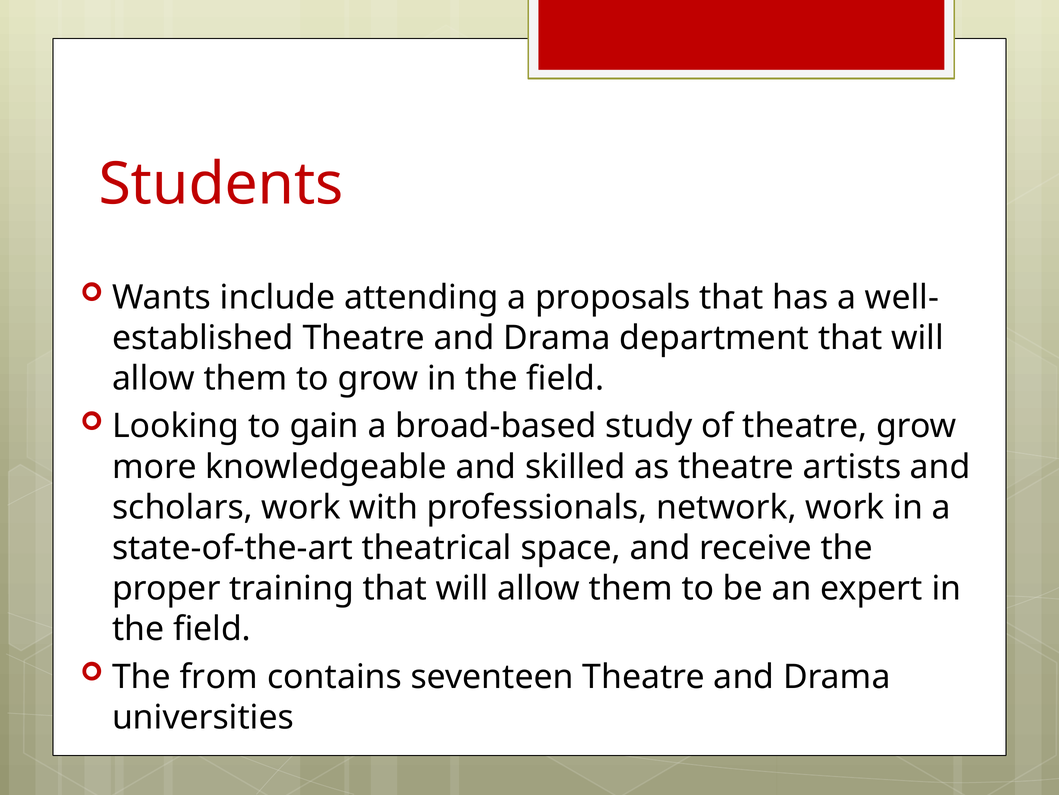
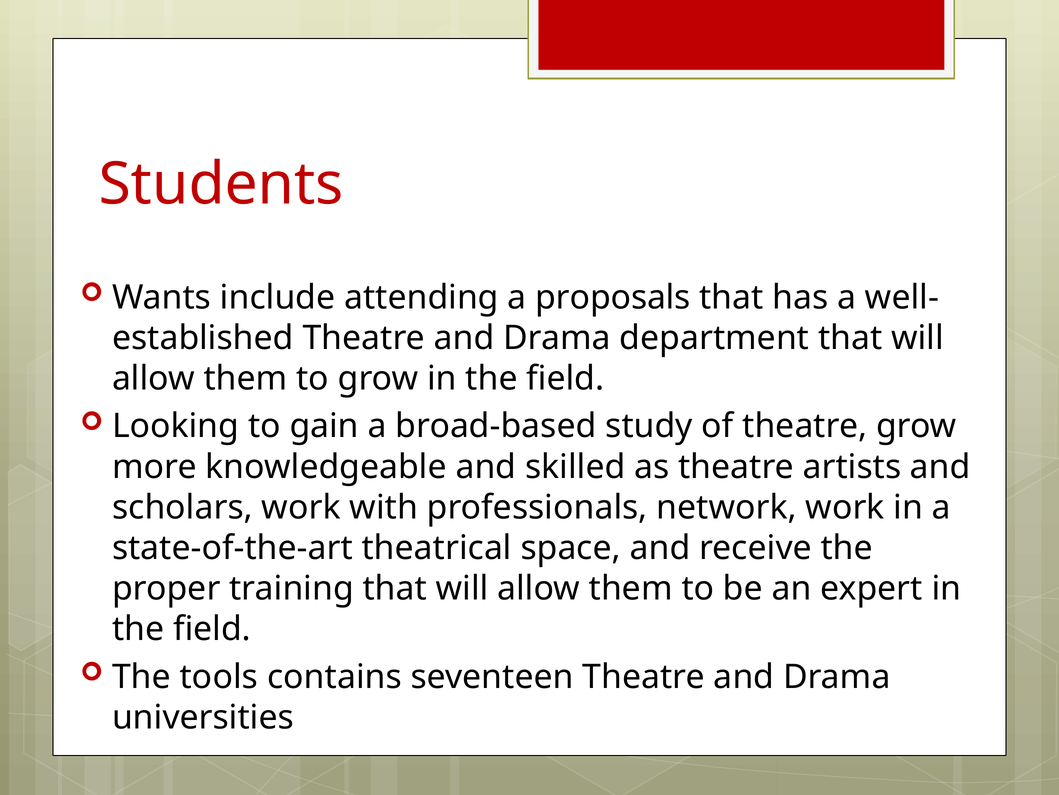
from: from -> tools (219, 676)
